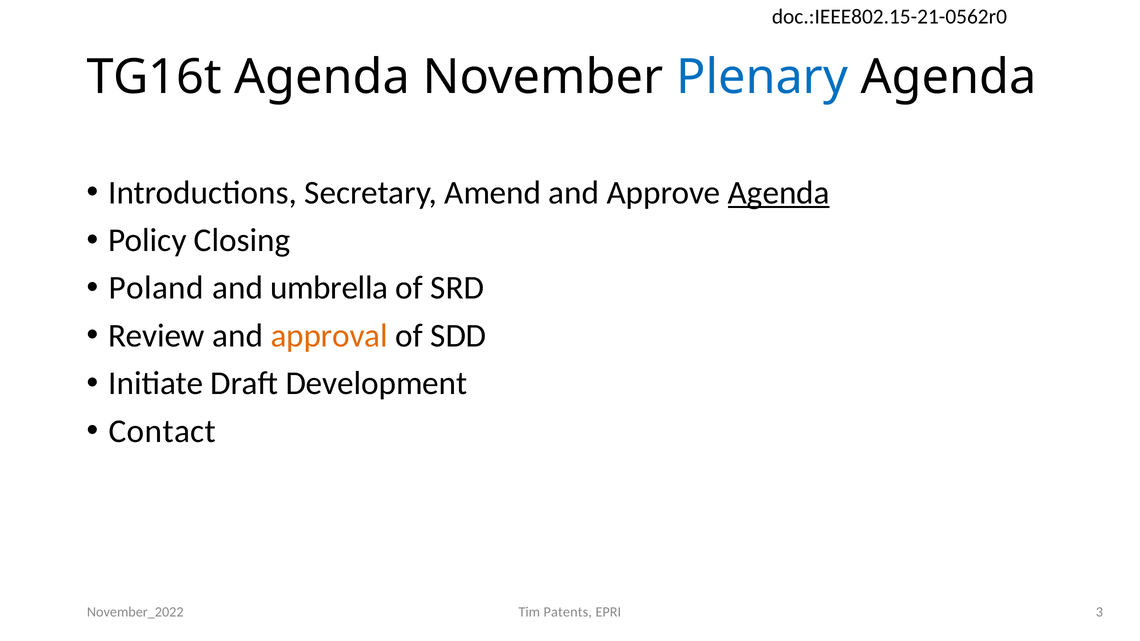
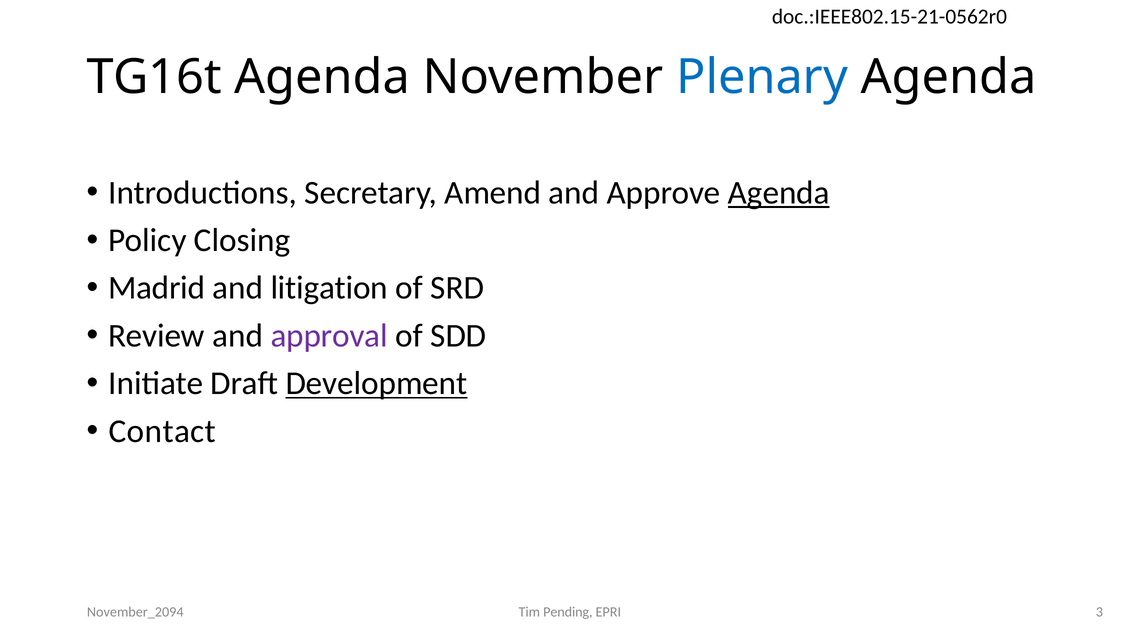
Poland: Poland -> Madrid (157, 288)
umbrella: umbrella -> litigation (329, 288)
approval colour: orange -> purple (329, 336)
Development underline: none -> present (376, 384)
November_2022: November_2022 -> November_2094 (135, 612)
Patents: Patents -> Pending (568, 612)
